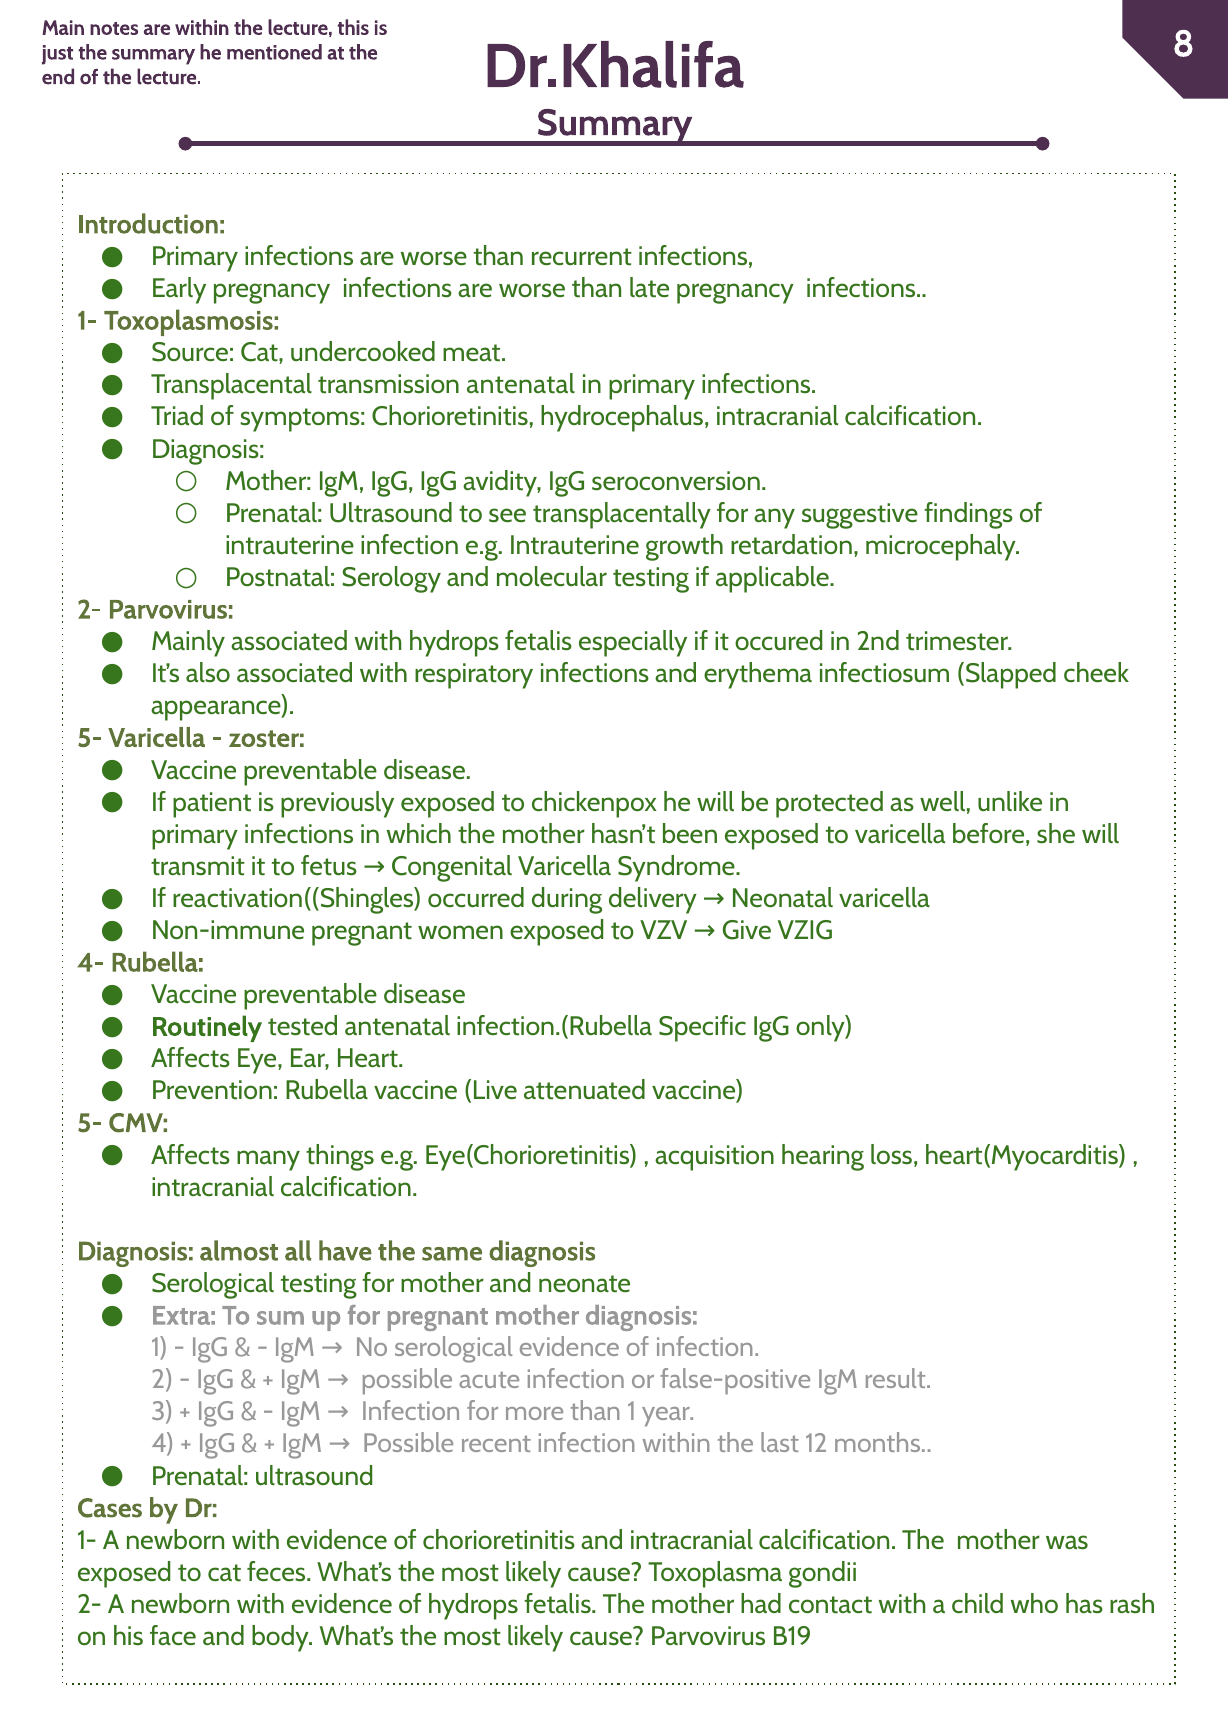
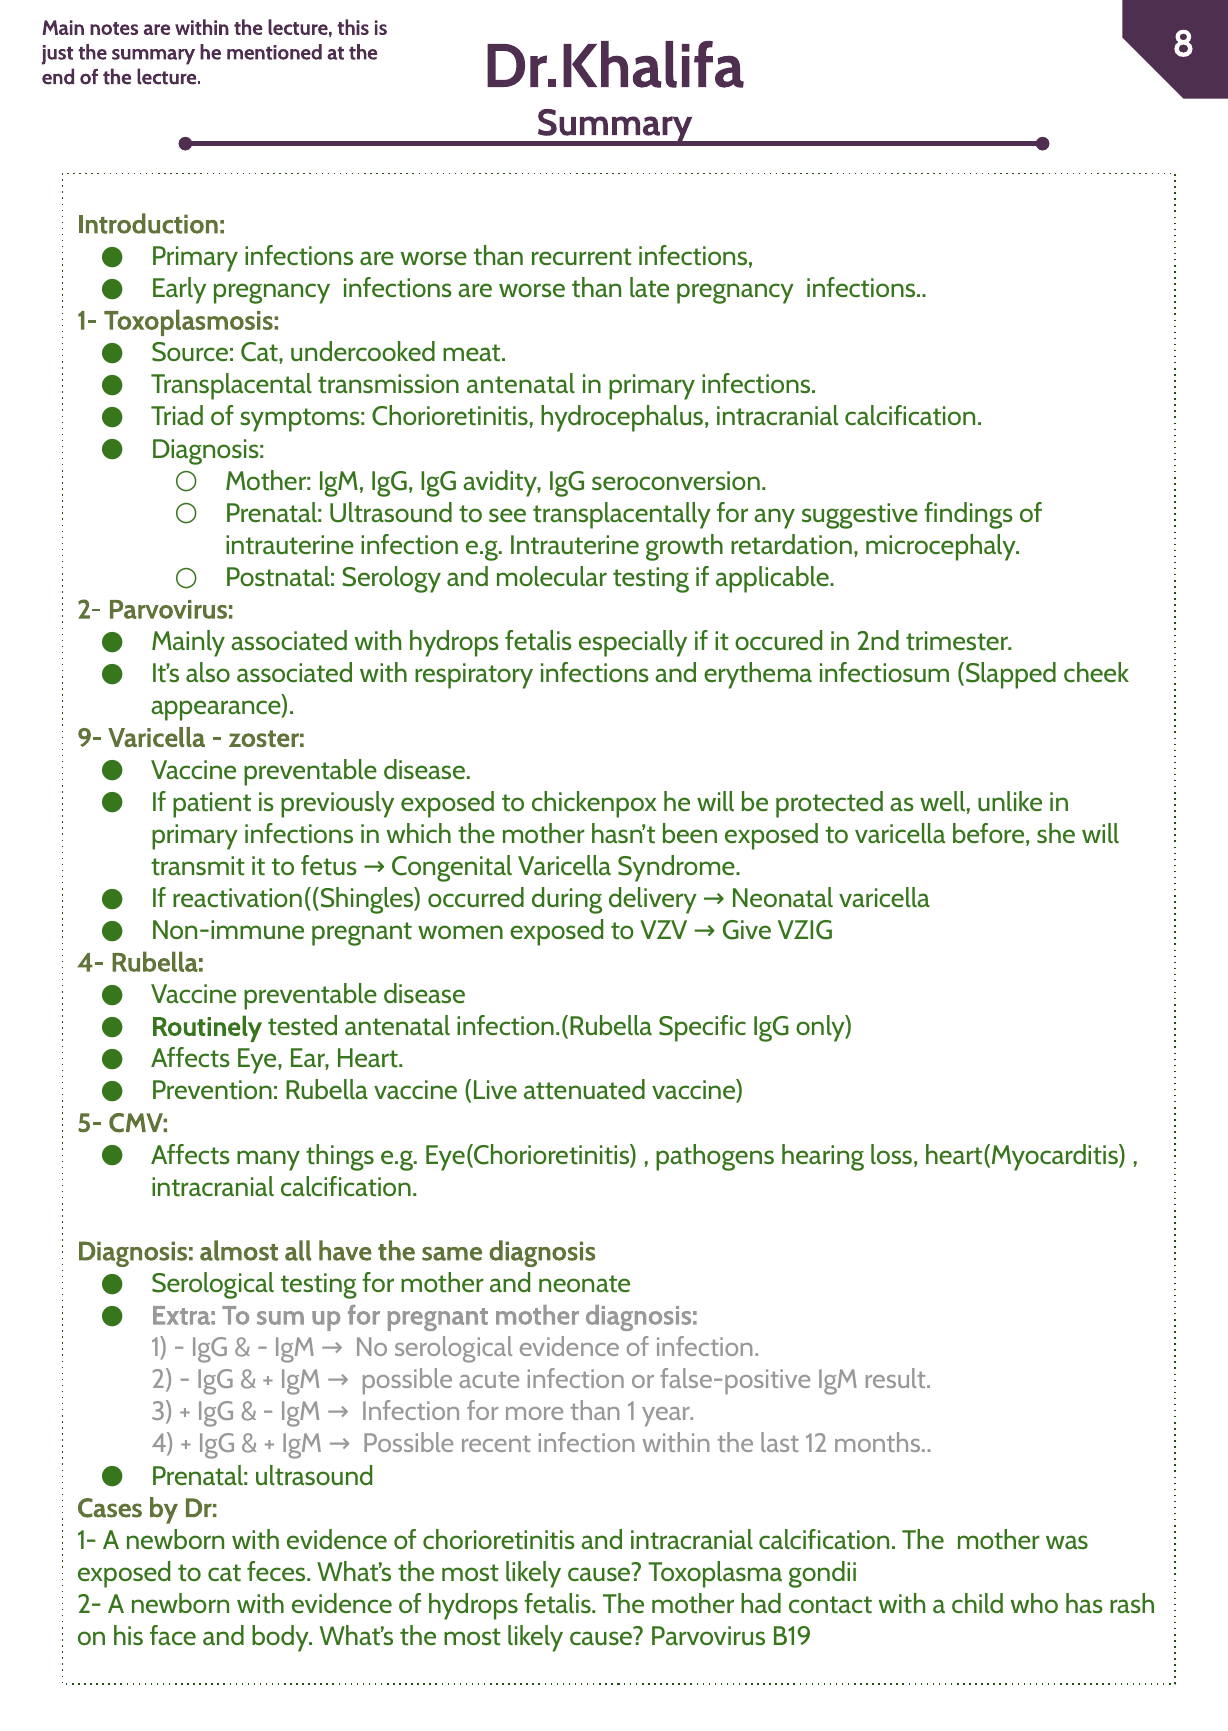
5-: 5- -> 9- (90, 738)
acquisition: acquisition -> pathogens (715, 1155)
